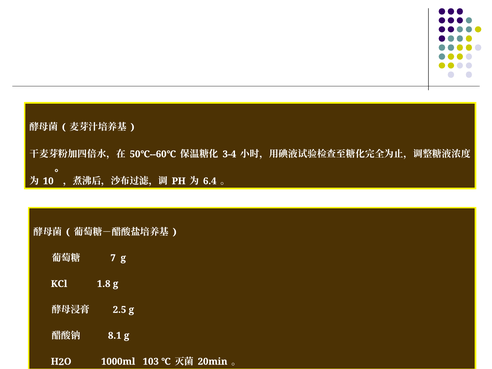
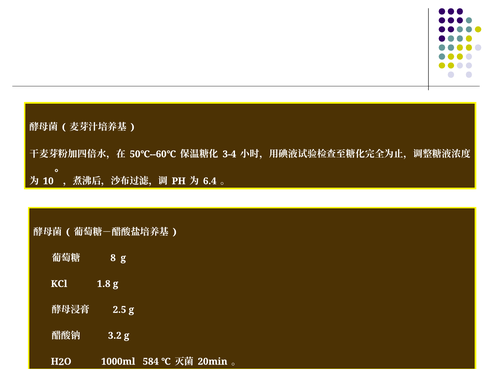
7: 7 -> 8 (113, 258)
8.1: 8.1 -> 3.2 (115, 336)
103: 103 -> 584 (151, 362)
